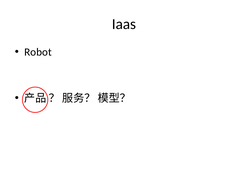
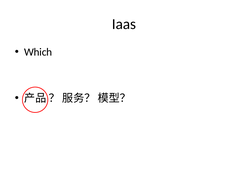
Robot: Robot -> Which (38, 52)
